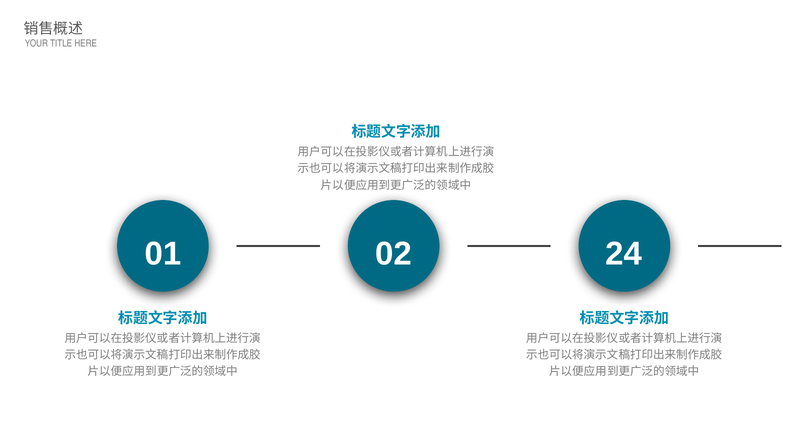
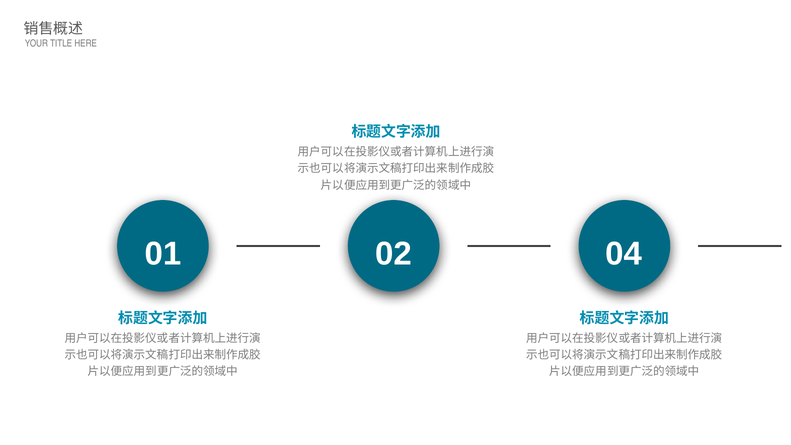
24: 24 -> 04 (624, 254)
